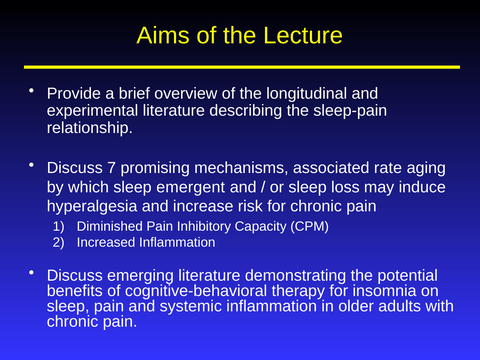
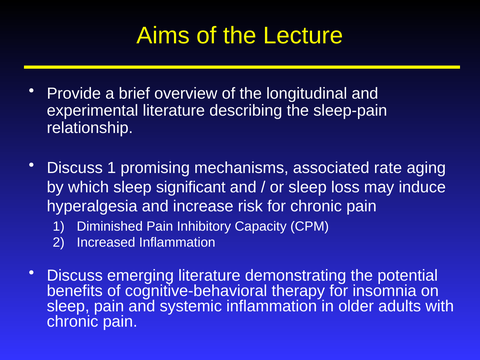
Discuss 7: 7 -> 1 (112, 168)
emergent: emergent -> significant (191, 187)
